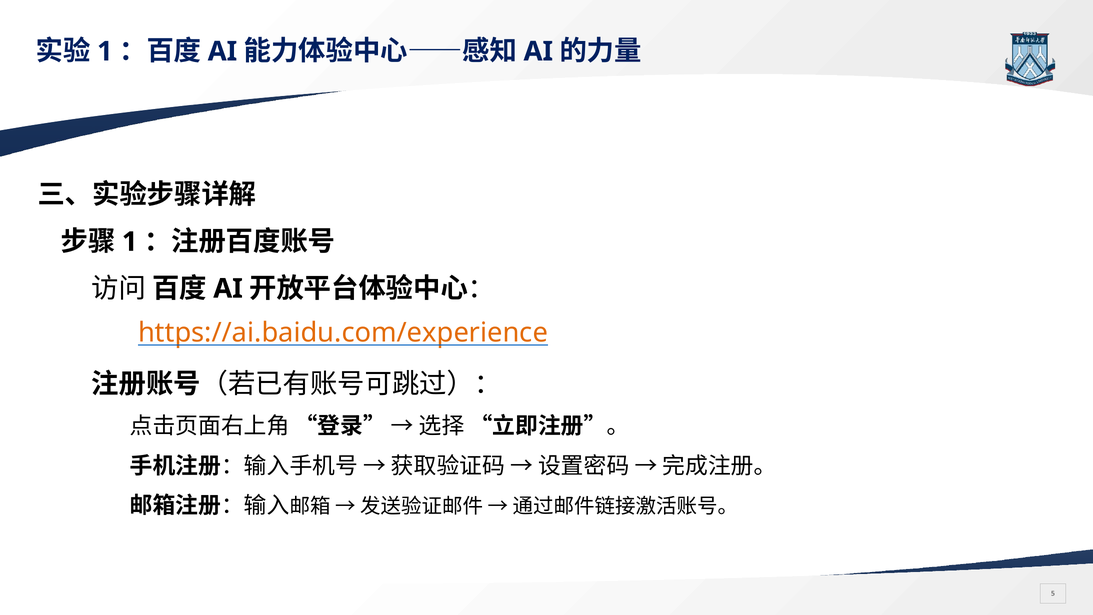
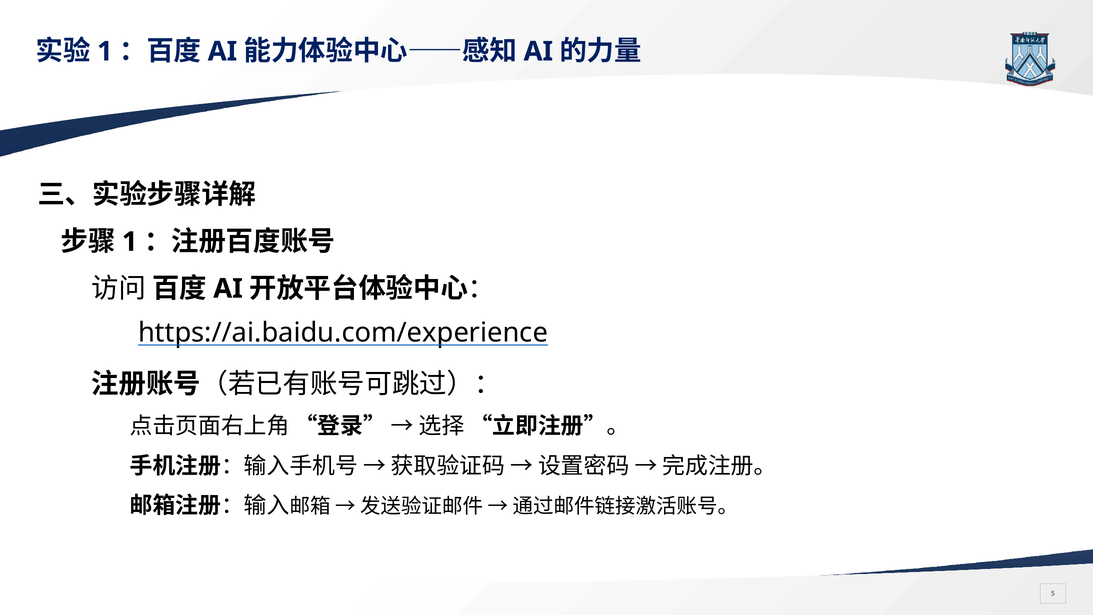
https://ai.baidu.com/experience colour: orange -> black (343, 332)
